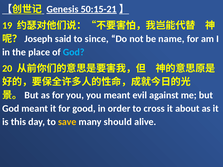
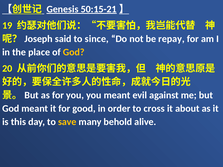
name: name -> repay (171, 39)
God colour: light blue -> yellow (74, 52)
should: should -> behold (118, 122)
